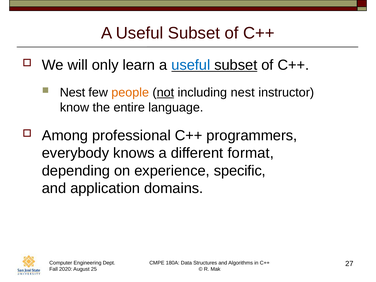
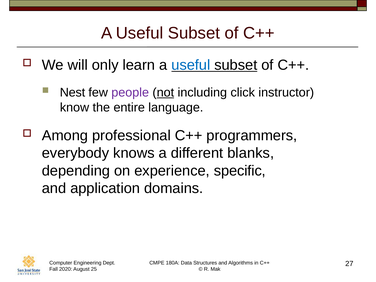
people colour: orange -> purple (130, 92)
including nest: nest -> click (243, 92)
format: format -> blanks (251, 153)
